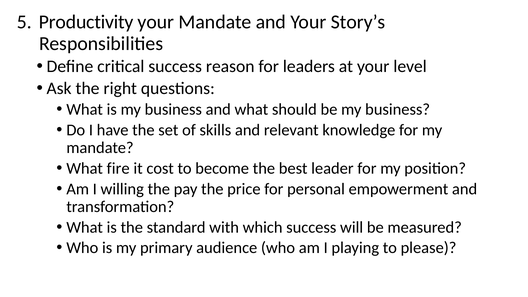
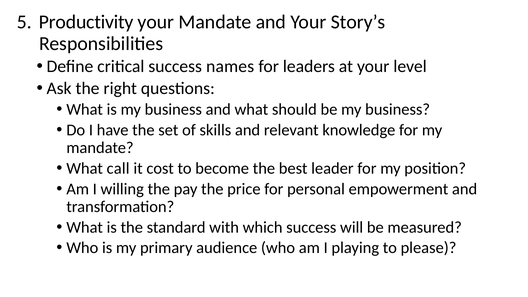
reason: reason -> names (230, 66)
fire: fire -> call (118, 168)
